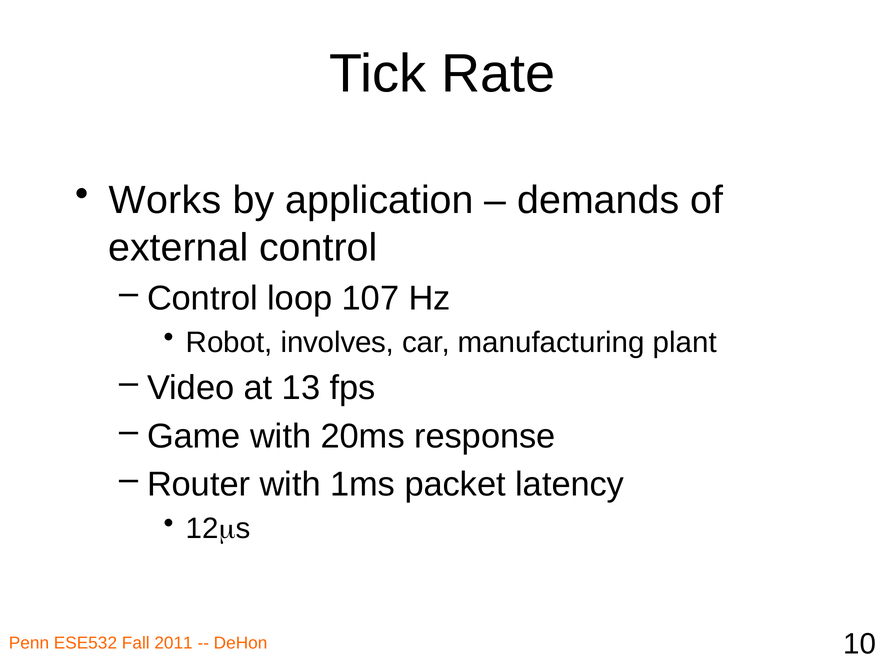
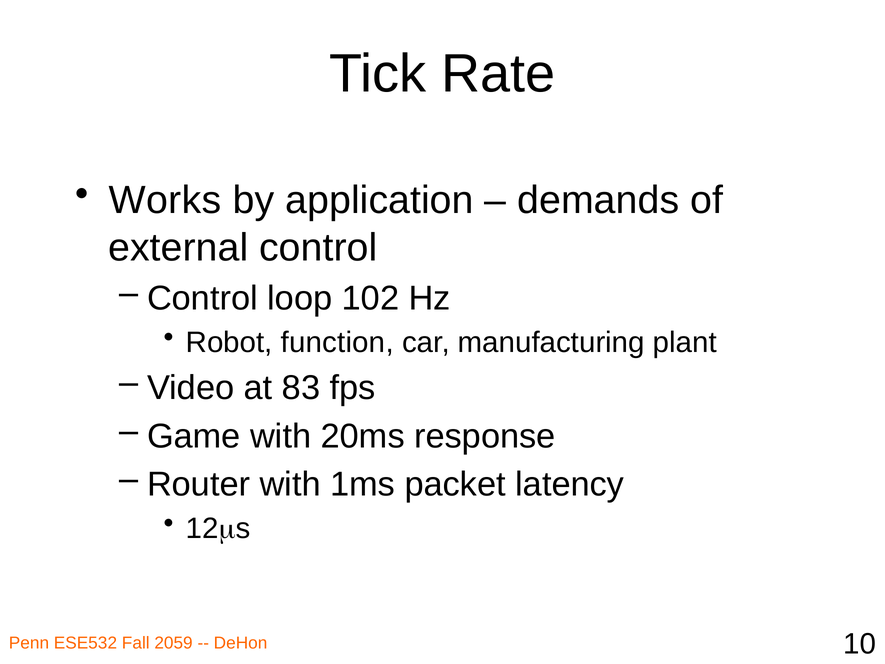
107: 107 -> 102 (370, 298)
involves: involves -> function (337, 342)
13: 13 -> 83 (301, 388)
2011: 2011 -> 2059 (174, 643)
